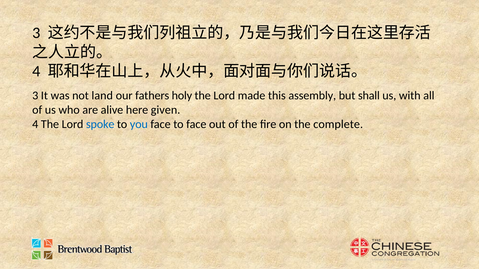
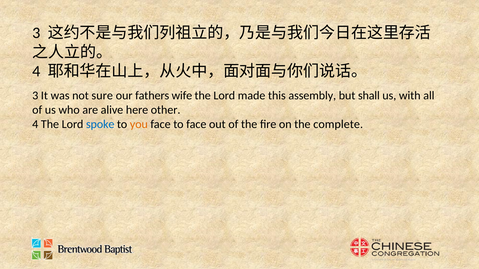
land: land -> sure (102, 96)
holy: holy -> wife (182, 96)
given: given -> other (166, 110)
you colour: blue -> orange (139, 125)
